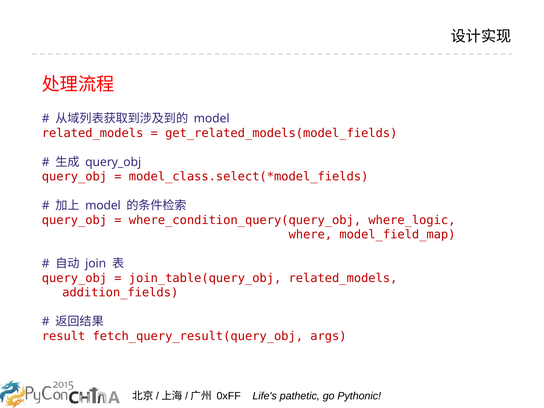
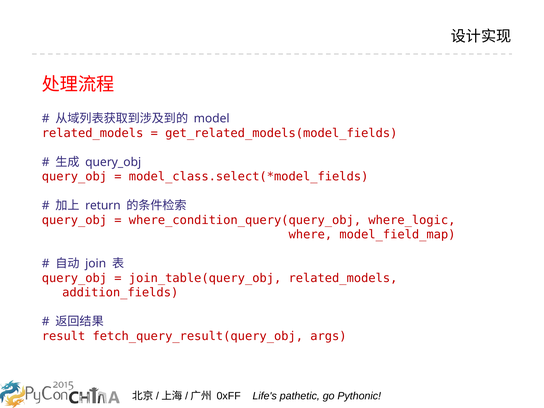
model: model -> return (103, 206)
